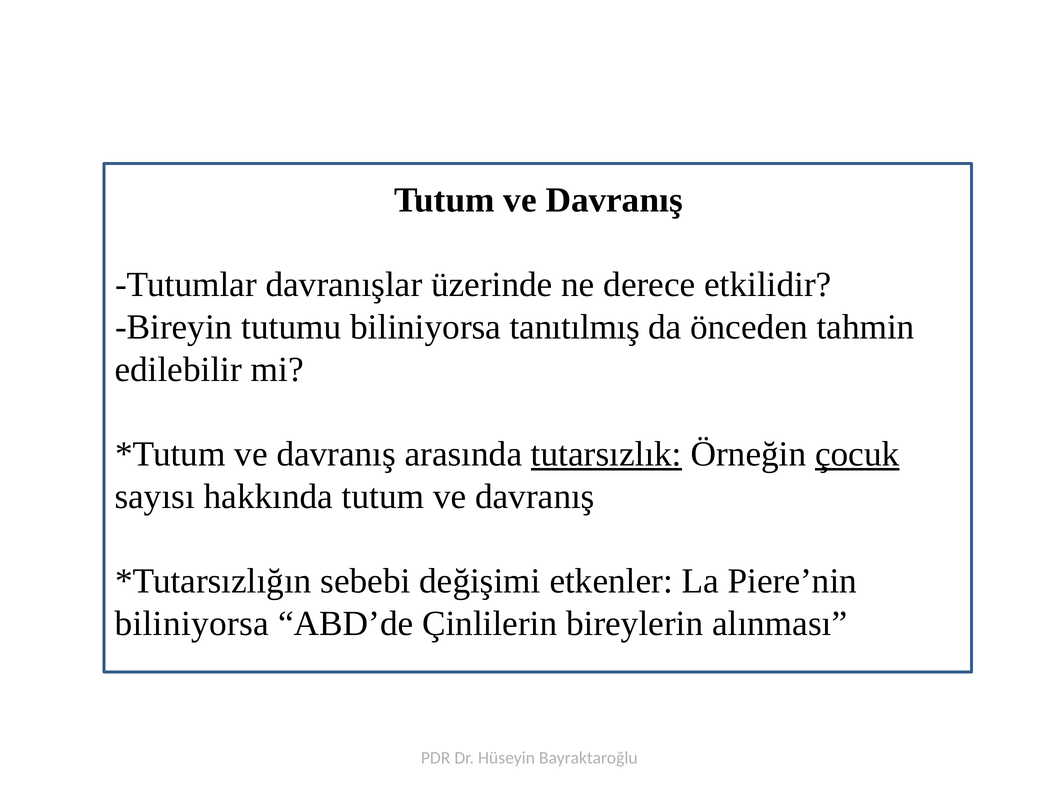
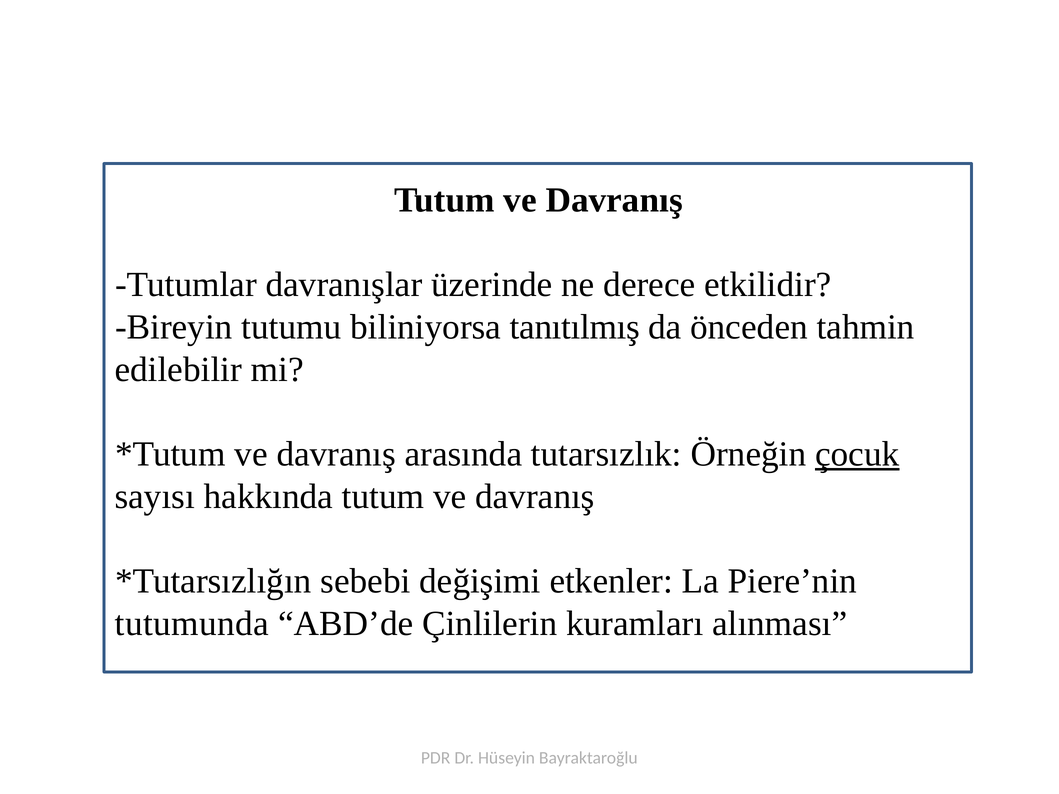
tutarsızlık underline: present -> none (606, 454)
biliniyorsa: biliniyorsa -> tutumunda (192, 624)
bireylerin: bireylerin -> kuramları (635, 624)
